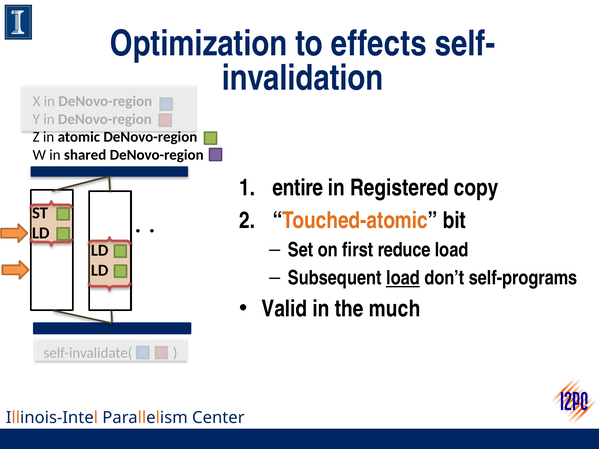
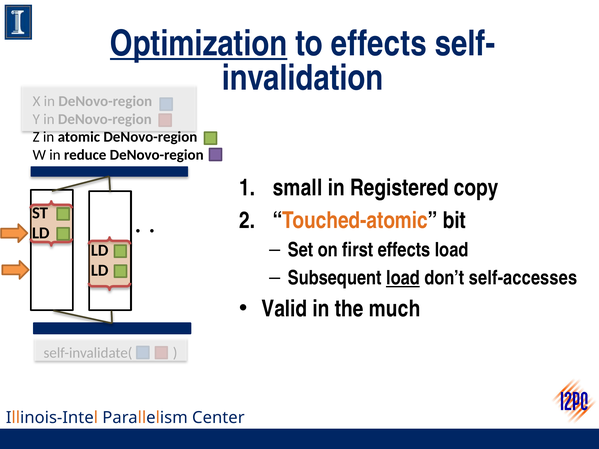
Optimization underline: none -> present (199, 44)
shared: shared -> reduce (85, 155)
entire: entire -> small (298, 188)
first reduce: reduce -> effects (404, 250)
self-programs: self-programs -> self-accesses (523, 278)
